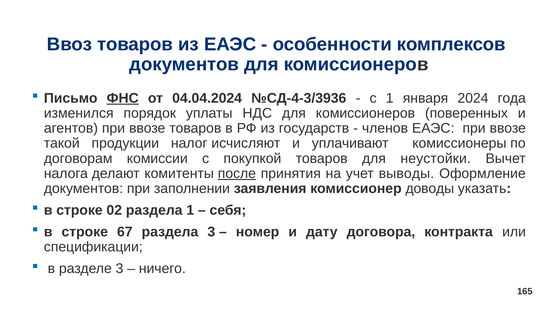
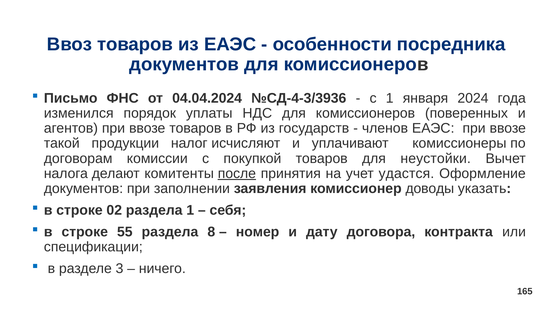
комплексов: комплексов -> посредника (451, 44)
ФНС underline: present -> none (123, 98)
выводы: выводы -> удастся (406, 173)
67: 67 -> 55 (125, 232)
раздела 3: 3 -> 8 (211, 232)
